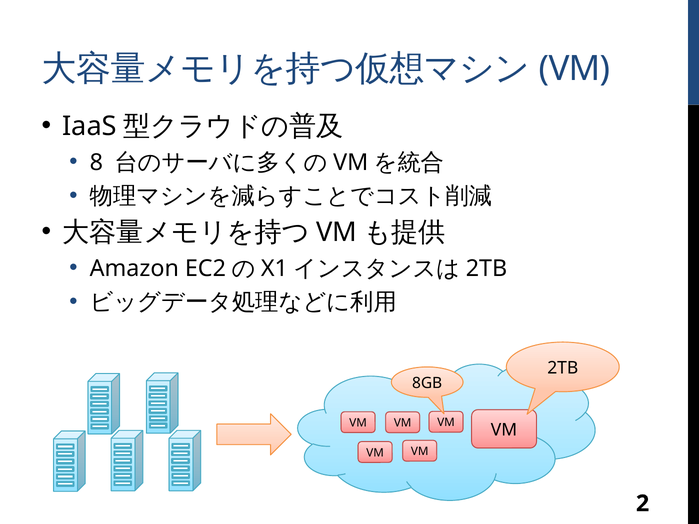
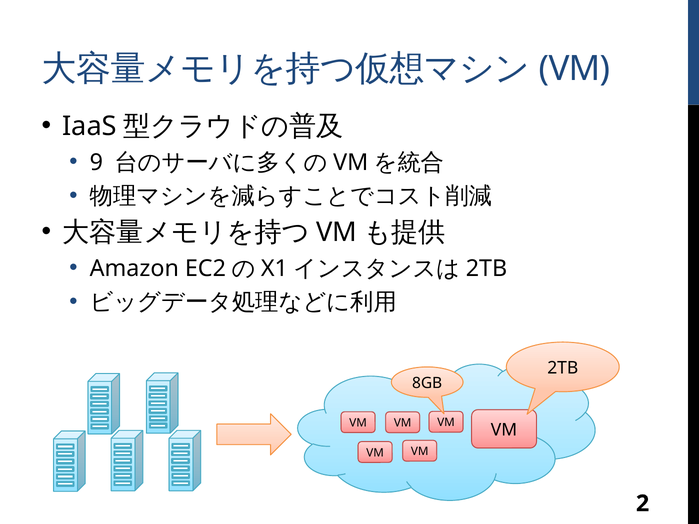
8: 8 -> 9 (96, 162)
